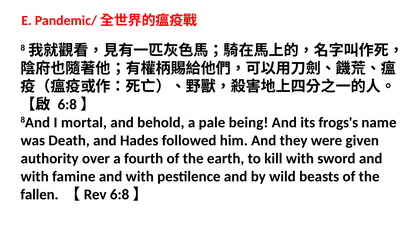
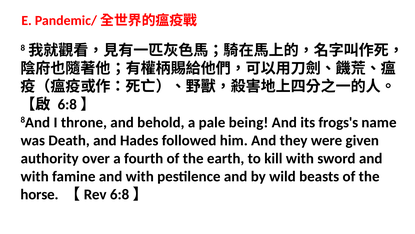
mortal: mortal -> throne (84, 122)
fallen: fallen -> horse (39, 194)
